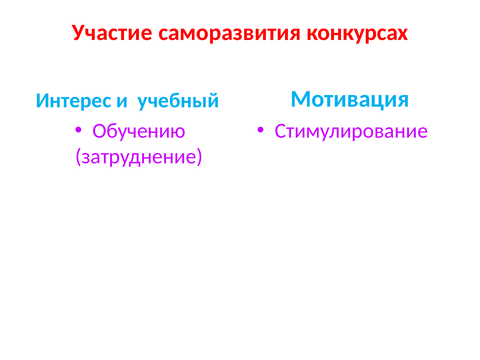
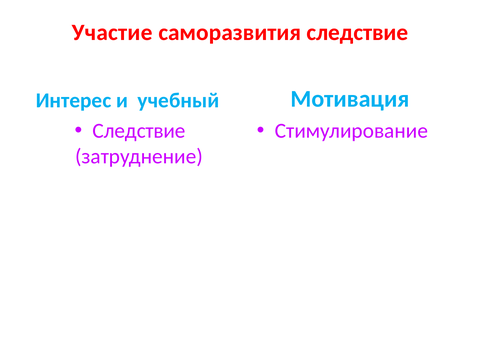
саморазвития конкурсах: конкурсах -> следствие (357, 32)
Обучению: Обучению -> Следствие (139, 131)
